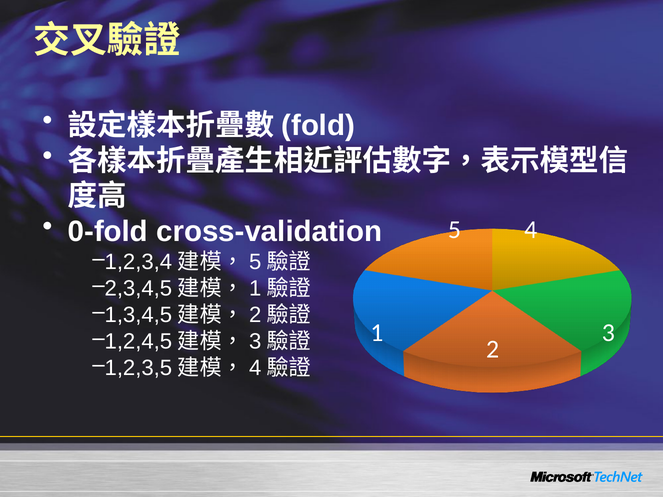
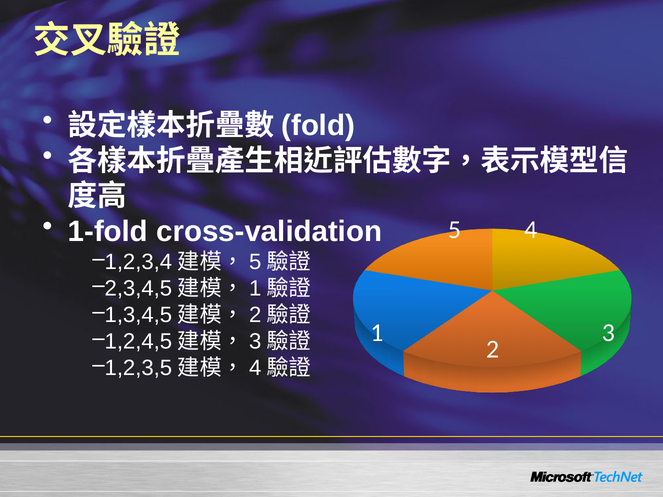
0-fold: 0-fold -> 1-fold (108, 232)
